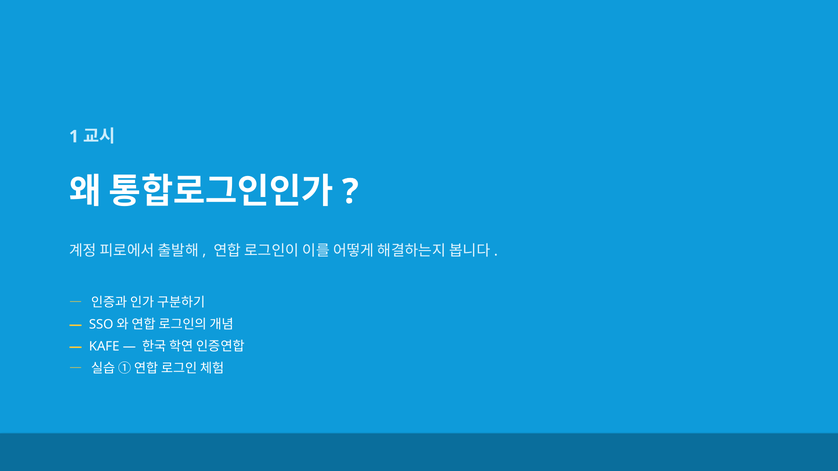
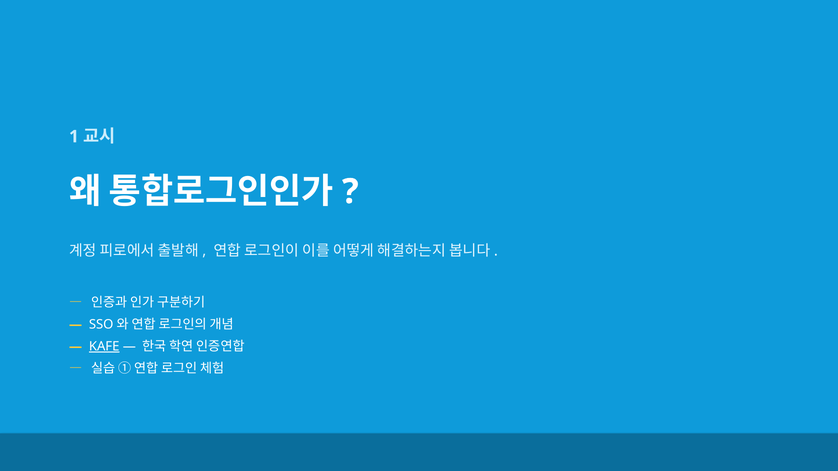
KAFE underline: none -> present (104, 347)
